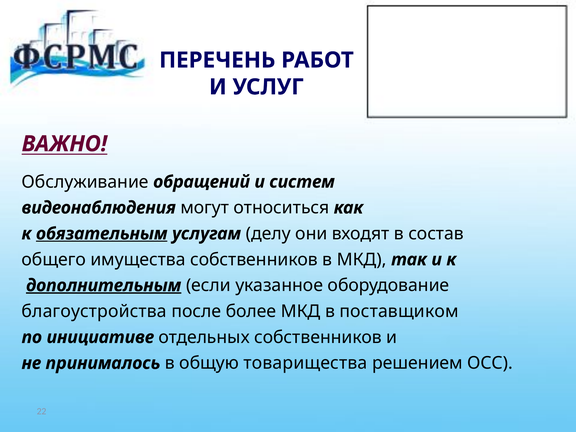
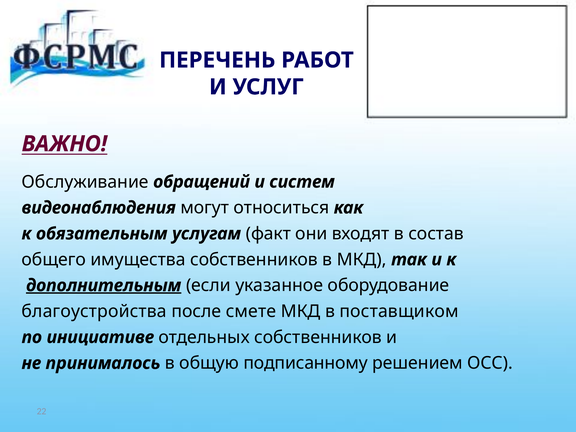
обязательным underline: present -> none (102, 234)
делу: делу -> факт (268, 234)
более: более -> смете (251, 311)
товарищества: товарищества -> подписанному (306, 363)
